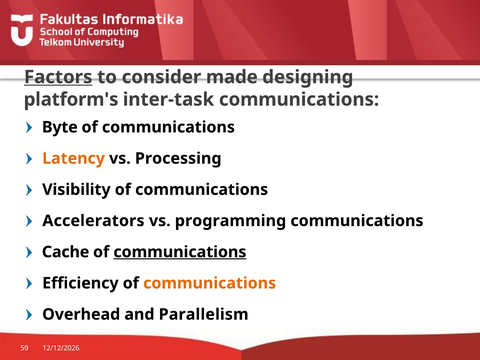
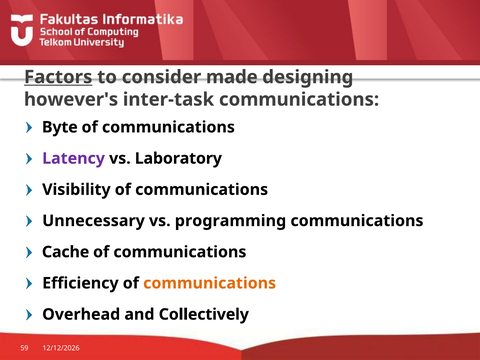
platform's: platform's -> however's (71, 99)
Latency colour: orange -> purple (74, 158)
Processing: Processing -> Laboratory (178, 158)
Accelerators: Accelerators -> Unnecessary (93, 221)
communications underline: present -> none (180, 252)
Parallelism: Parallelism -> Collectively (204, 314)
